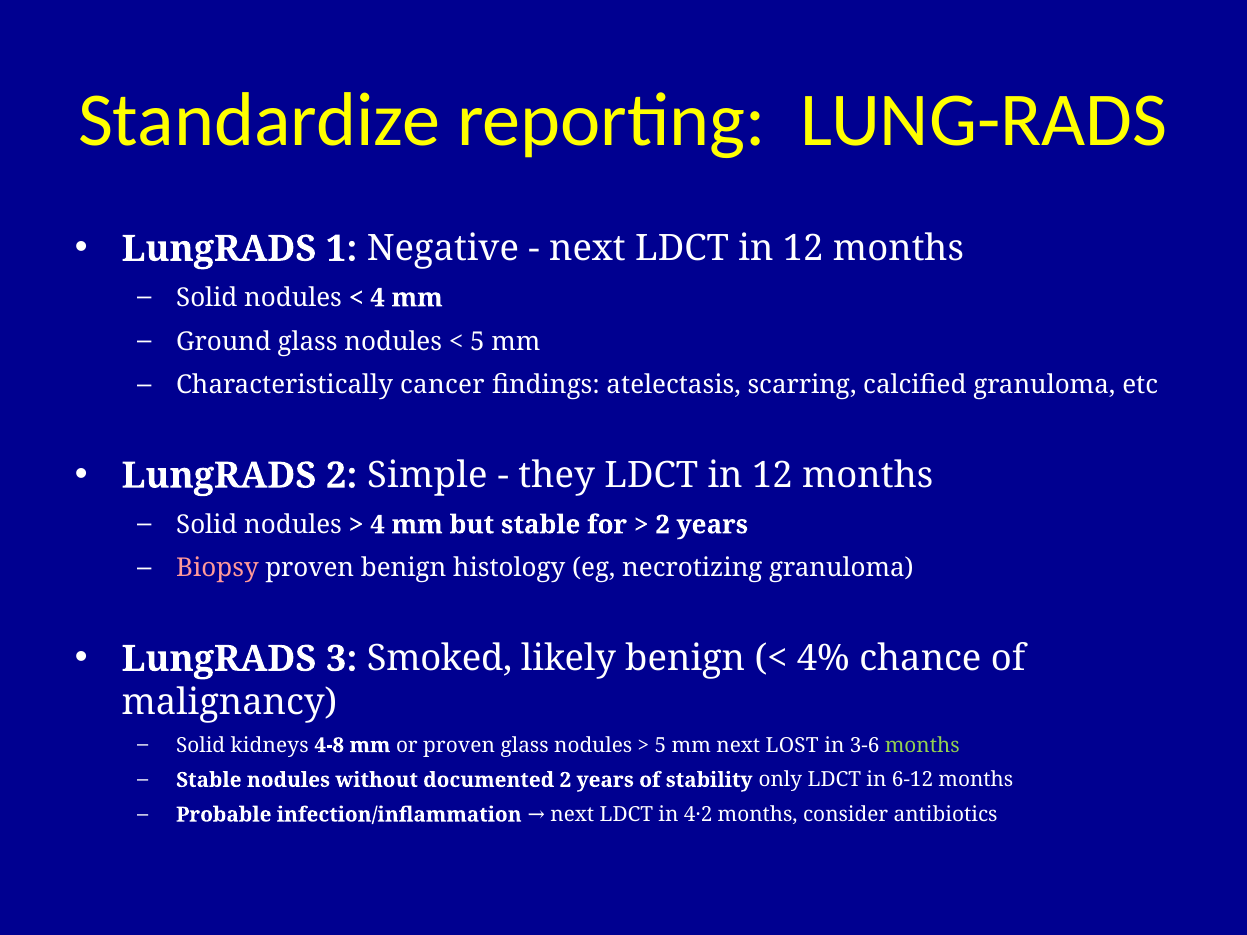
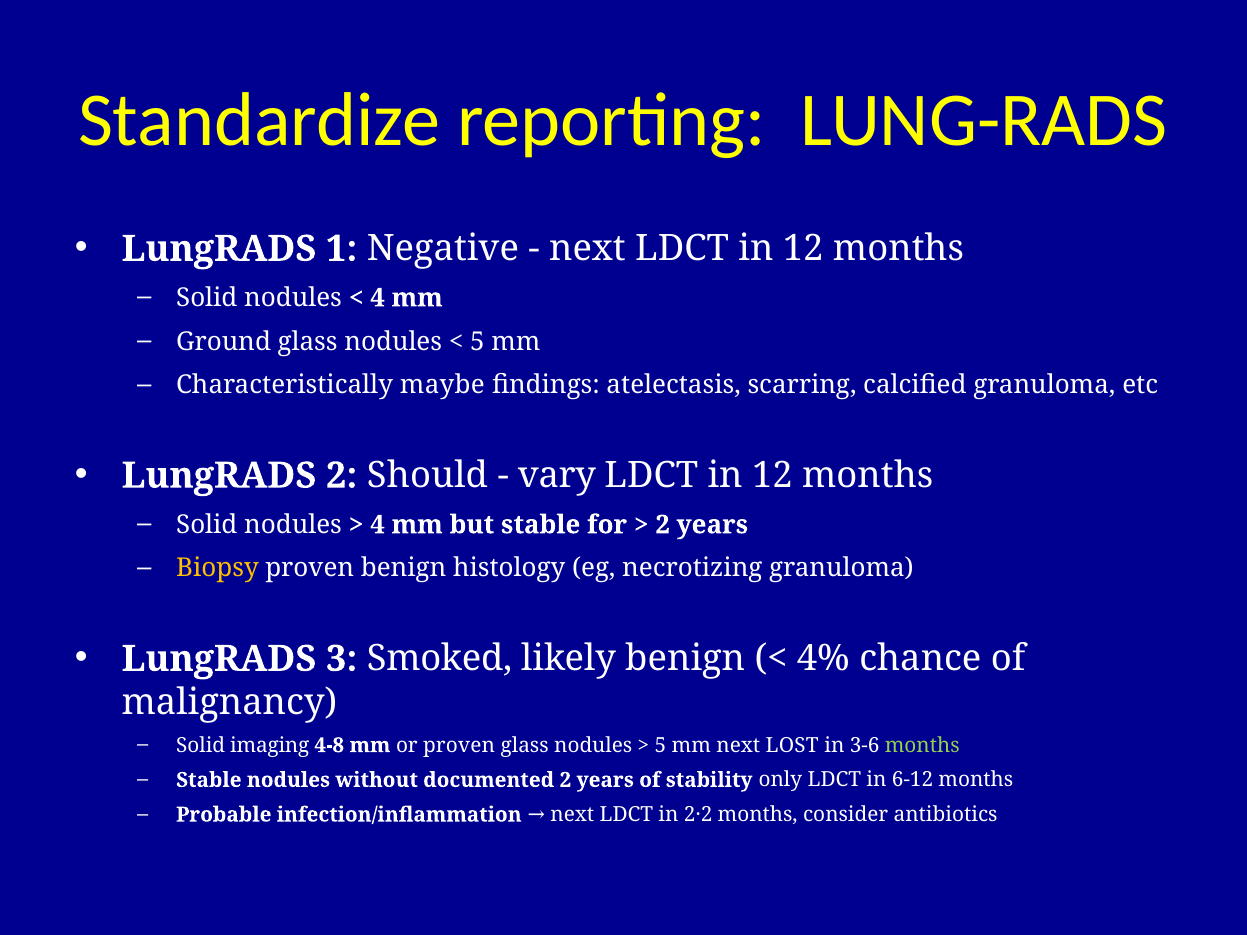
cancer: cancer -> maybe (442, 385)
Simple: Simple -> Should (427, 476)
they: they -> vary (557, 476)
Biopsy colour: pink -> yellow (217, 569)
kidneys: kidneys -> imaging (270, 746)
4·2: 4·2 -> 2·2 (698, 815)
